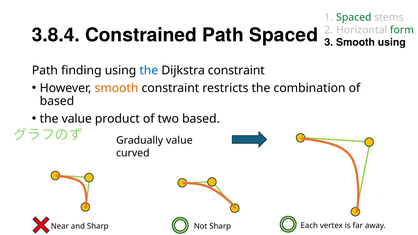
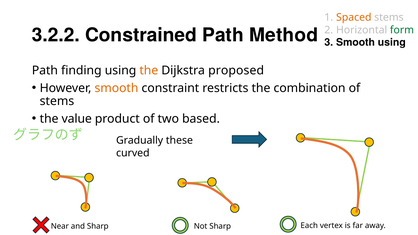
Spaced colour: green -> orange (354, 17)
3.8.4: 3.8.4 -> 3.2.2 (56, 35)
Path Spaced: Spaced -> Method (284, 35)
the colour: blue -> orange (149, 71)
Dijkstra constraint: constraint -> proposed (236, 71)
based: based -> stems (57, 101)
Gradually value: value -> these (179, 140)
